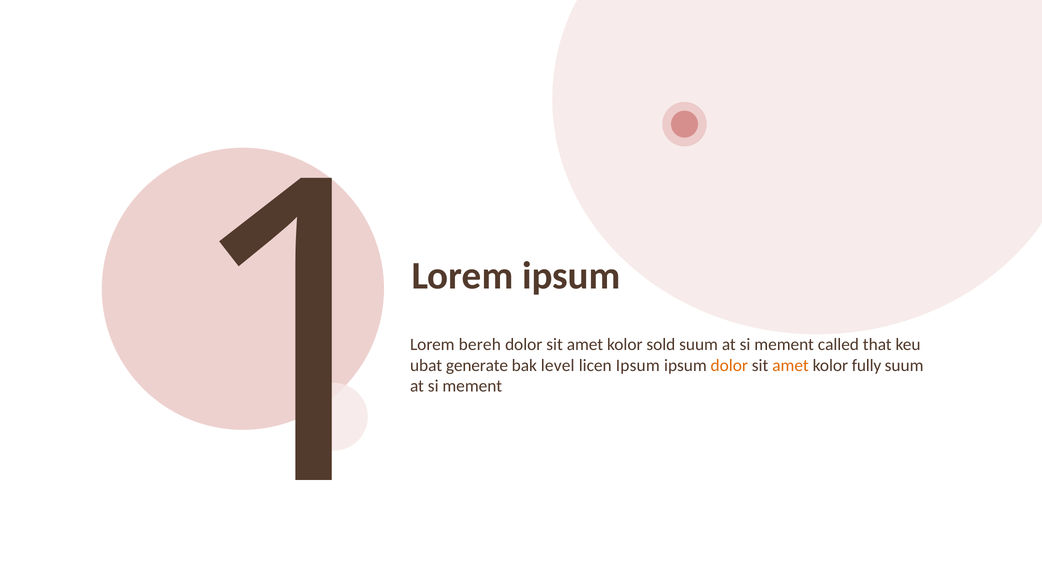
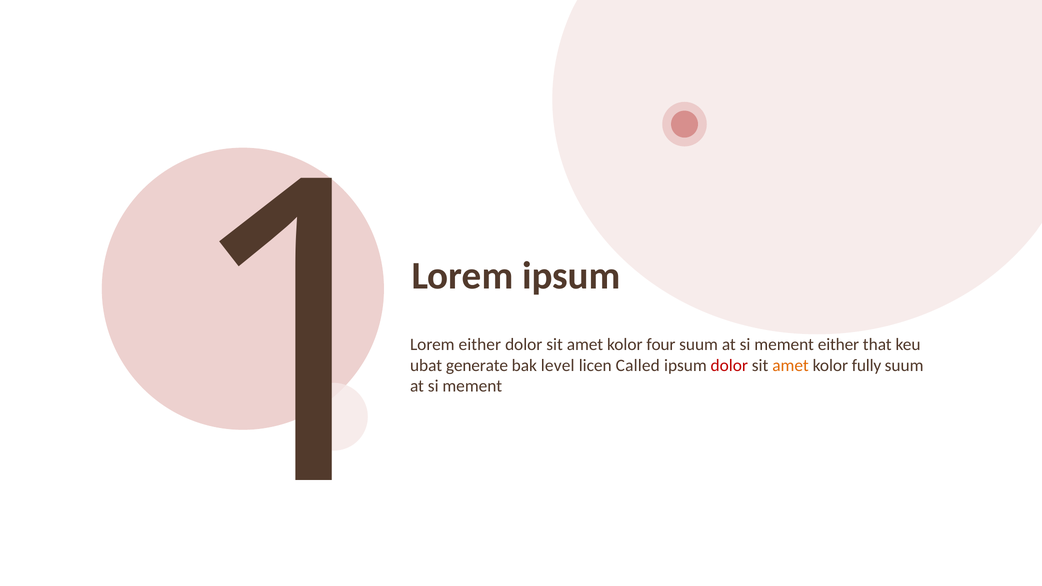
Lorem bereh: bereh -> either (480, 345)
sold: sold -> four (661, 345)
mement called: called -> either (838, 345)
licen Ipsum: Ipsum -> Called (638, 365)
dolor colour: orange -> red (729, 365)
